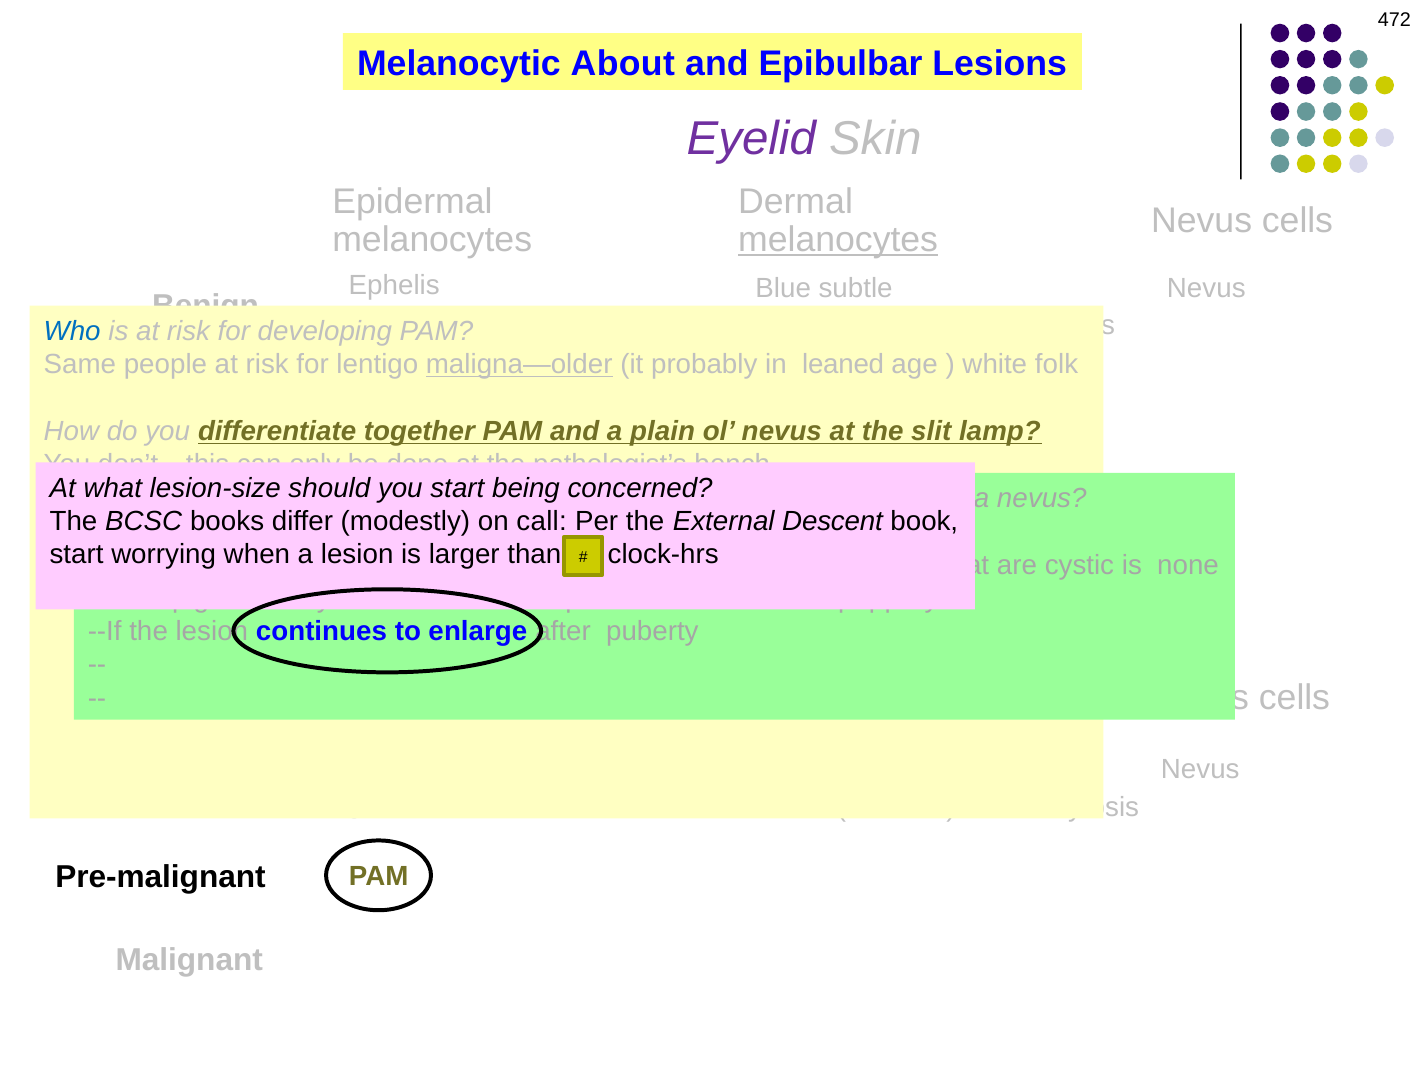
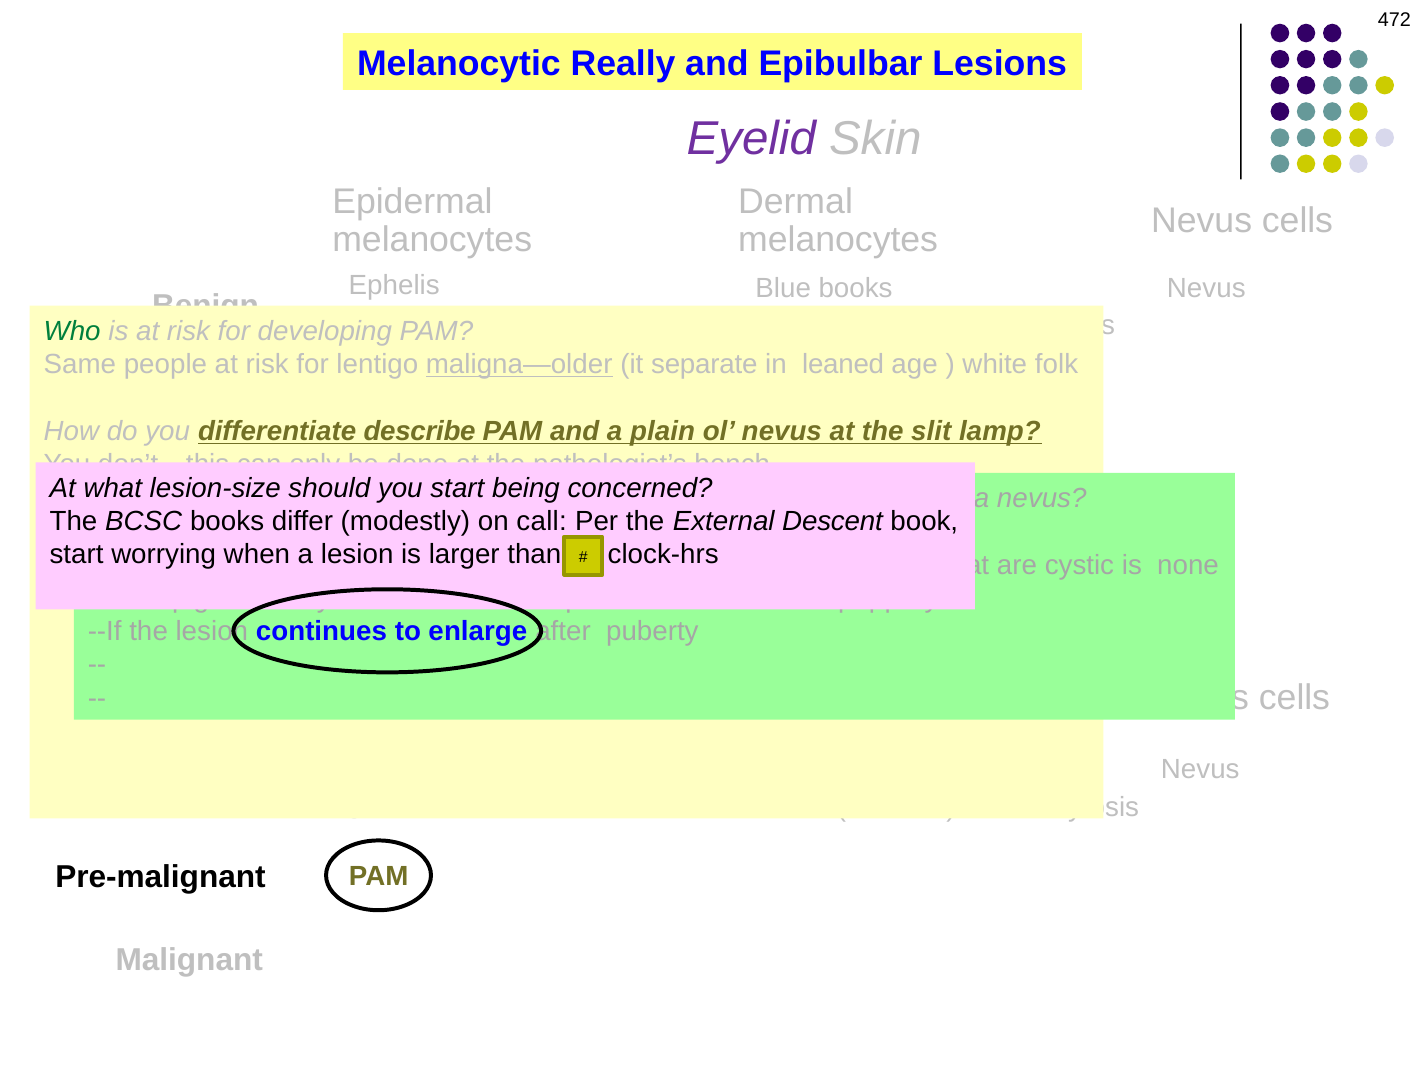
About: About -> Really (623, 64)
melanocytes underline: present -> none (838, 240)
Blue subtle: subtle -> books (856, 289)
Who colour: blue -> green (72, 332)
probably: probably -> separate (704, 365)
together: together -> describe (420, 431)
